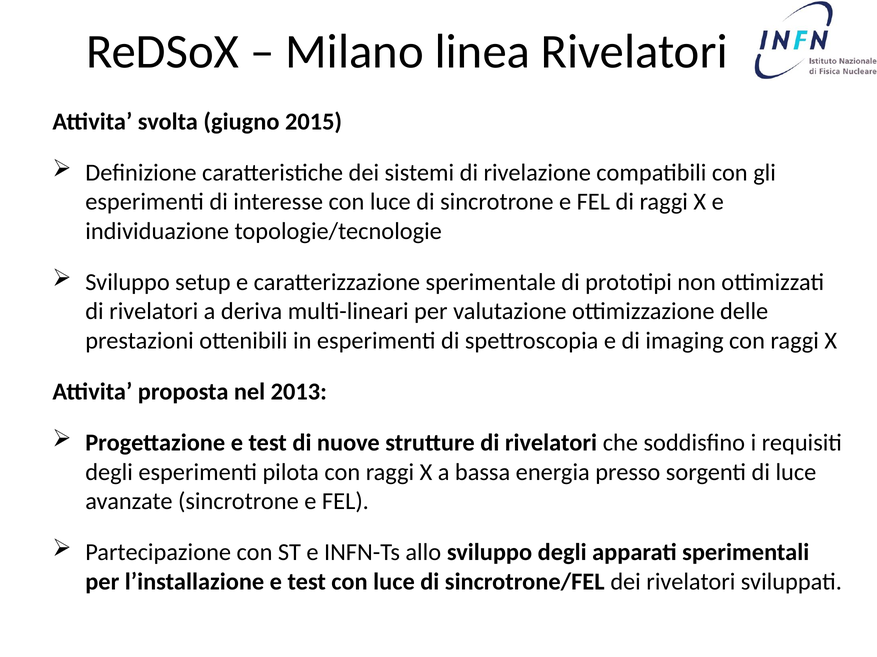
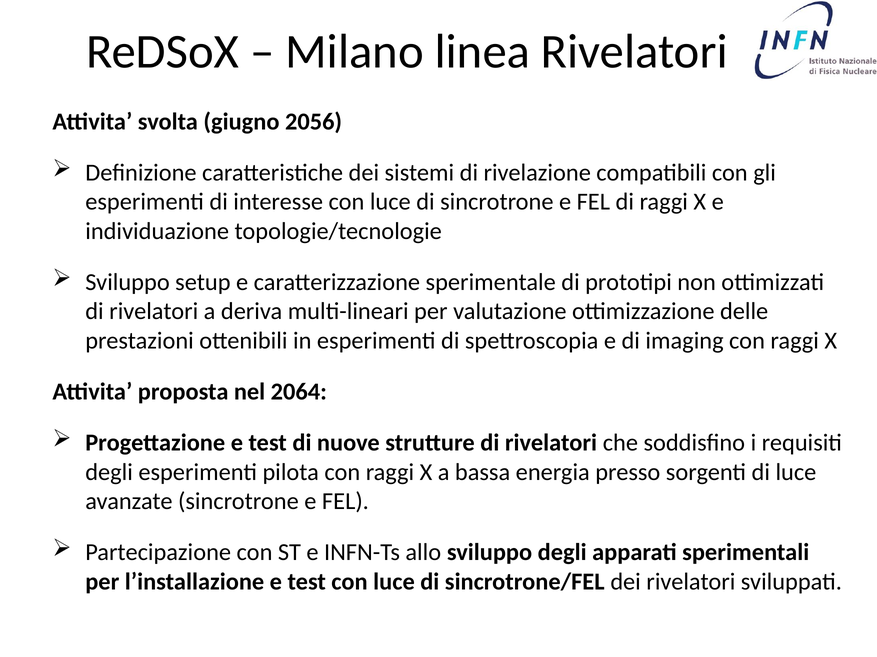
2015: 2015 -> 2056 (314, 122)
2013: 2013 -> 2064 (299, 392)
